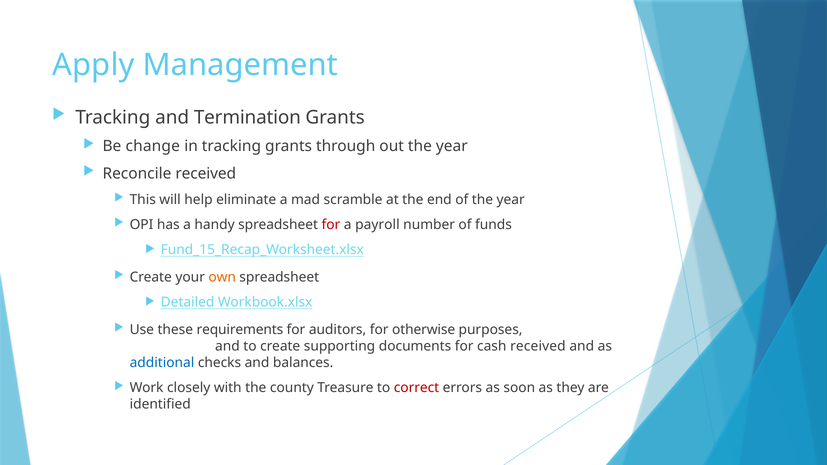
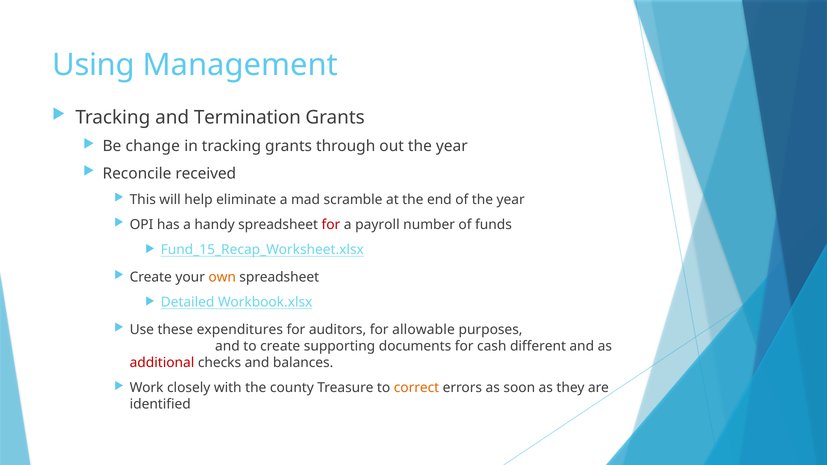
Apply: Apply -> Using (94, 65)
requirements: requirements -> expenditures (240, 330)
otherwise: otherwise -> allowable (423, 330)
cash received: received -> different (538, 346)
additional colour: blue -> red (162, 363)
correct colour: red -> orange (416, 388)
